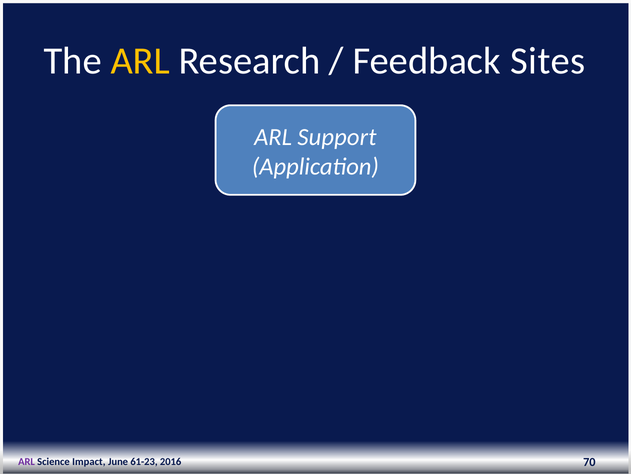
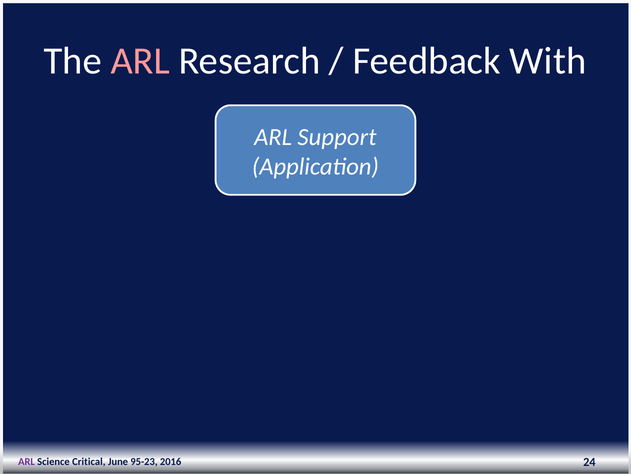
ARL colour: yellow -> pink (140, 61)
Sites: Sites -> With (548, 61)
Impact: Impact -> Critical (89, 461)
61-23: 61-23 -> 95-23 (144, 461)
70: 70 -> 24 (589, 461)
